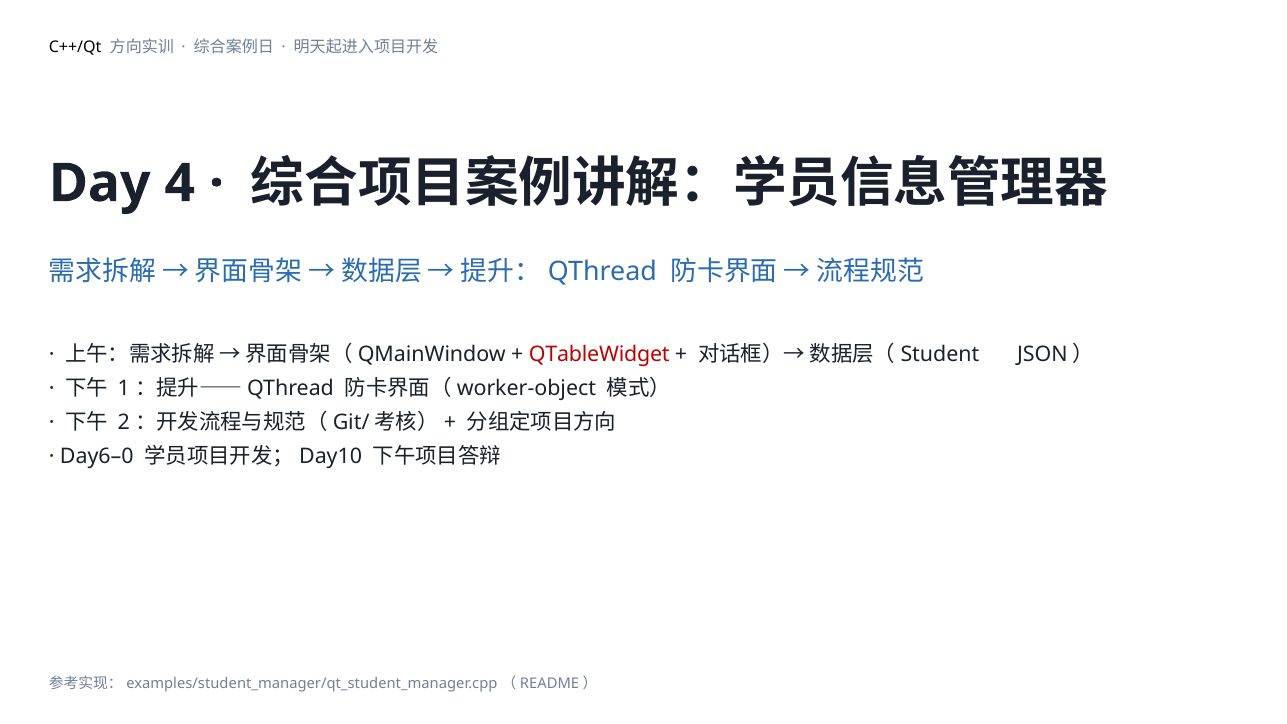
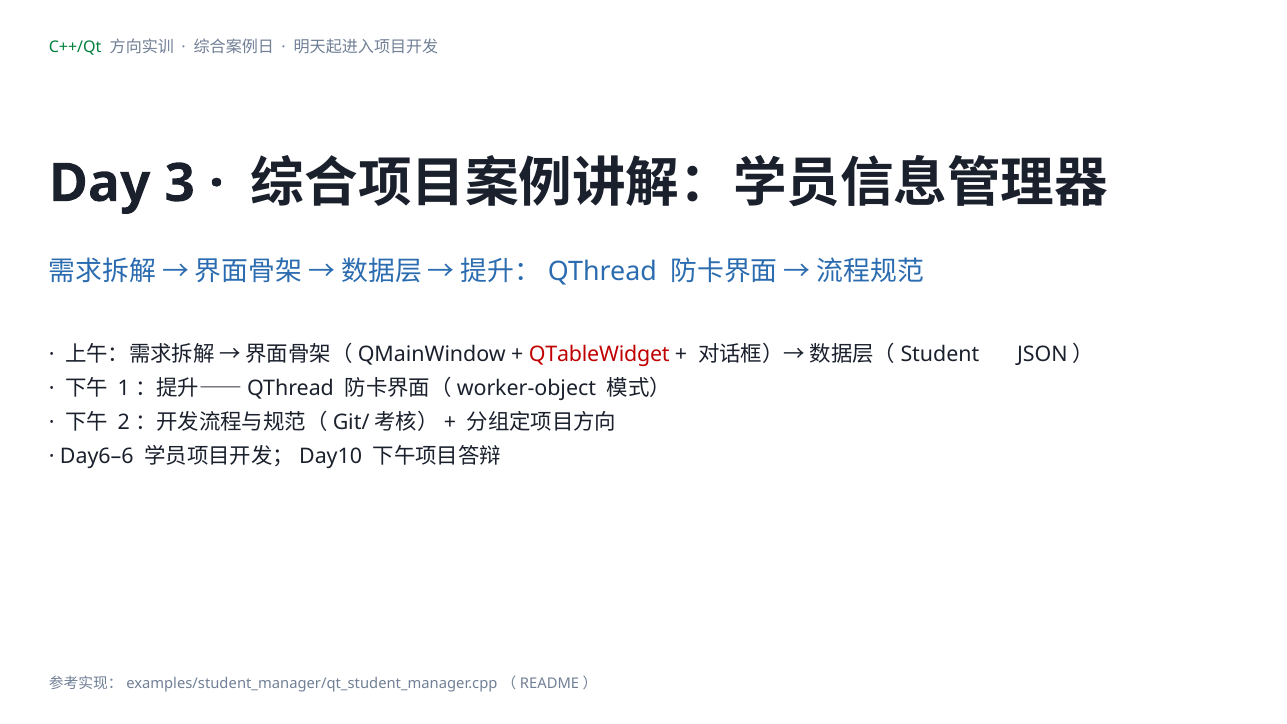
C++/Qt colour: black -> green (75, 47)
4: 4 -> 3 (180, 183)
Day6–0: Day6–0 -> Day6–6 (97, 456)
